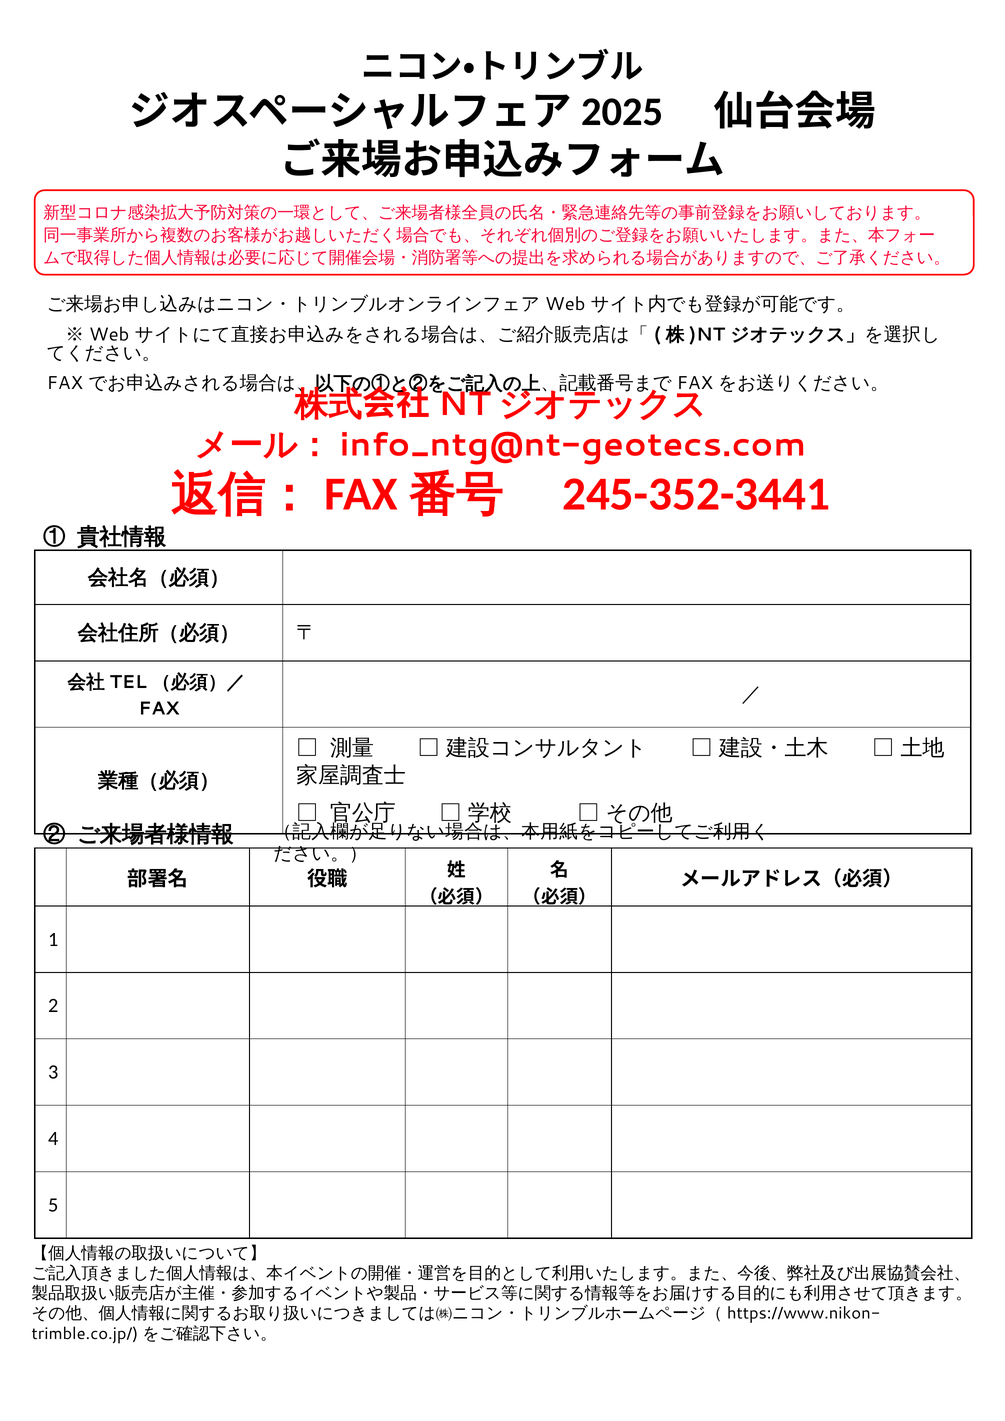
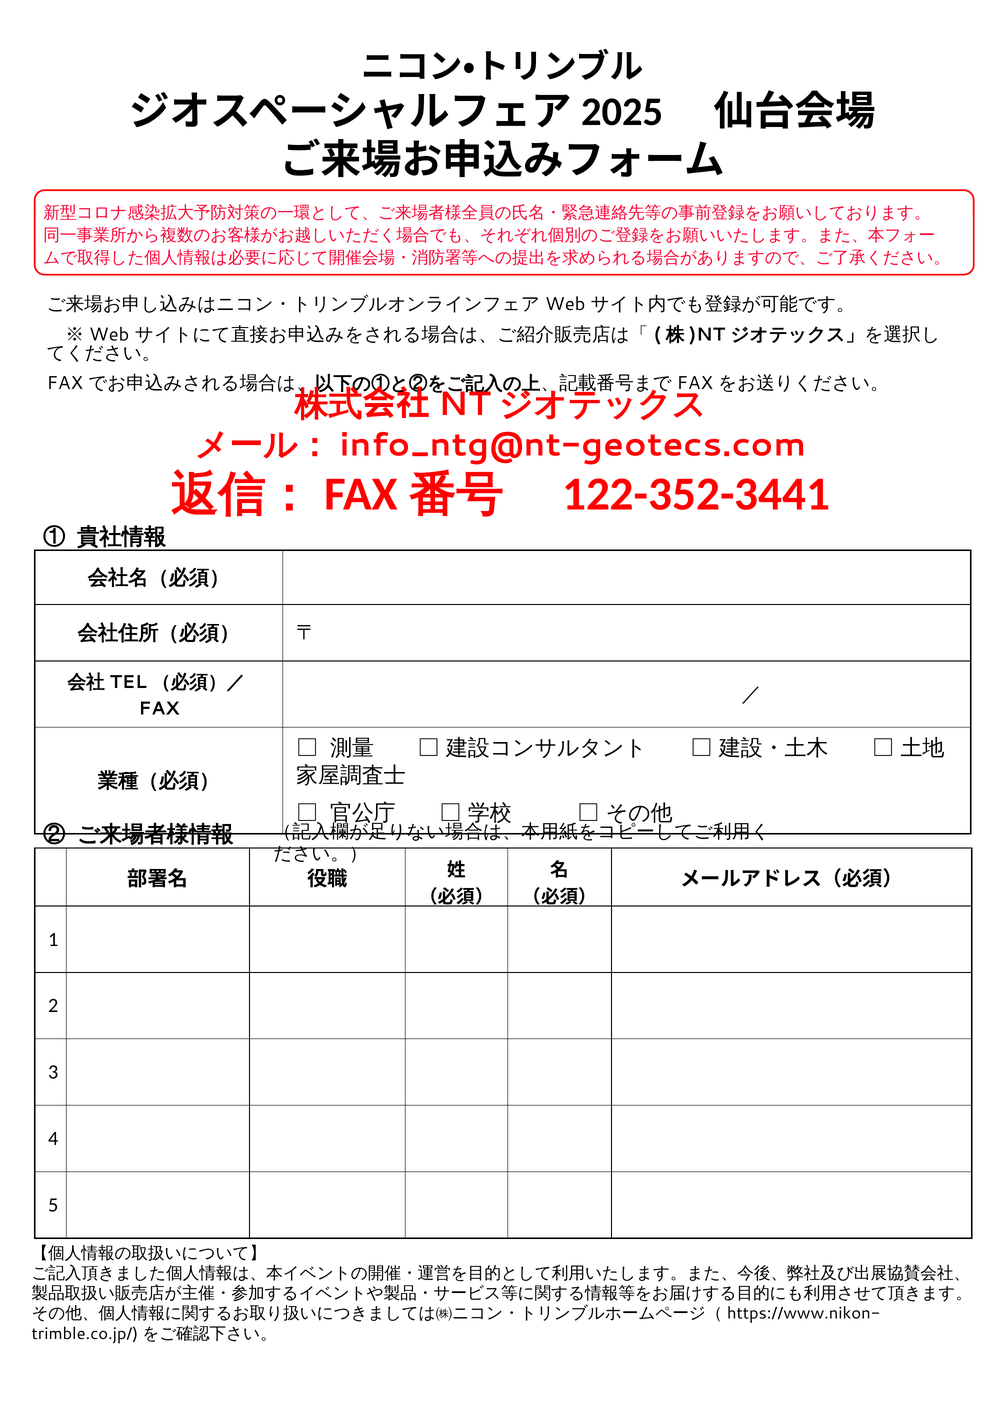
245-352-3441: 245-352-3441 -> 122-352-3441 (696, 494)
